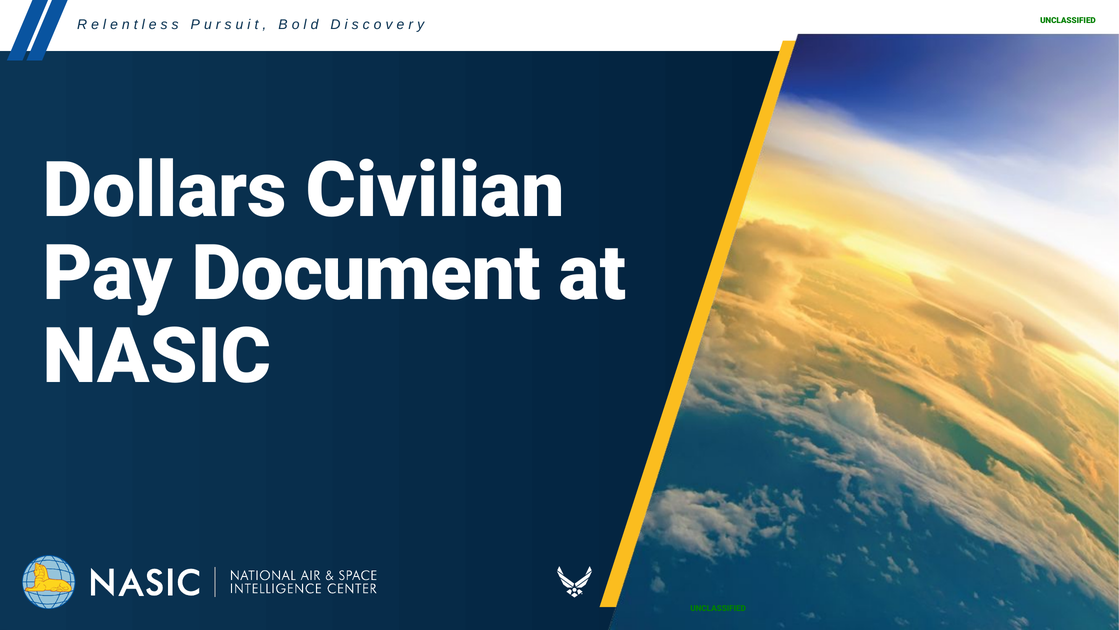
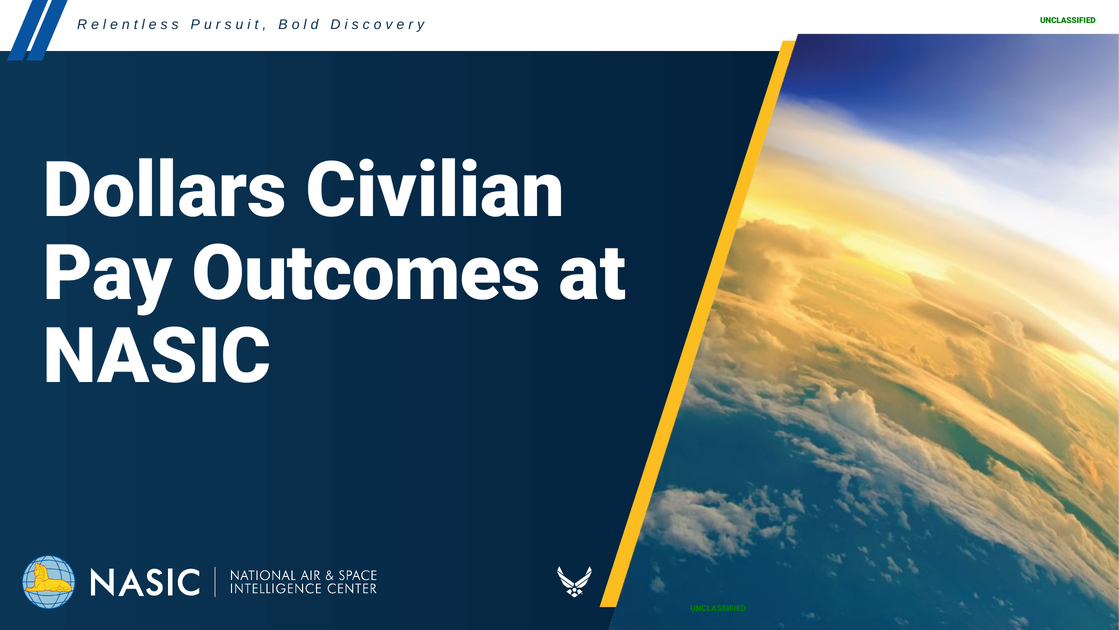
Document: Document -> Outcomes (366, 274)
